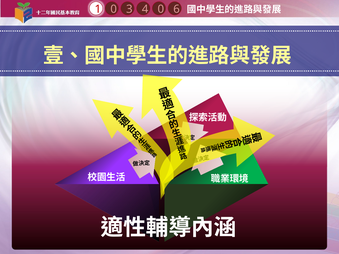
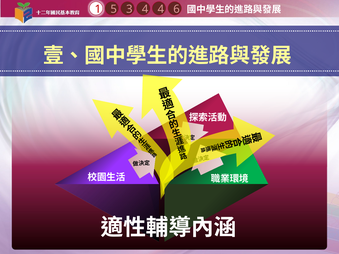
1 0: 0 -> 5 (114, 9)
4 0: 0 -> 4 (161, 9)
